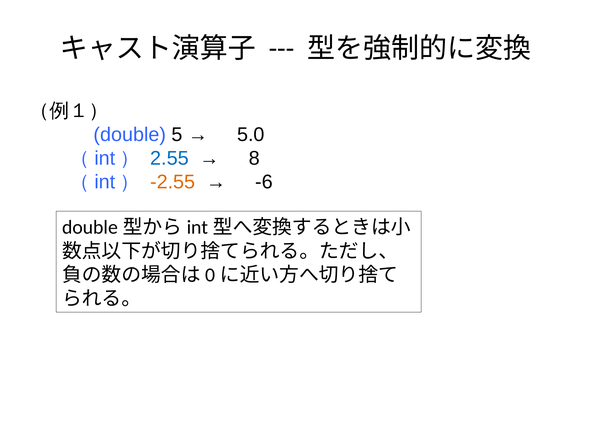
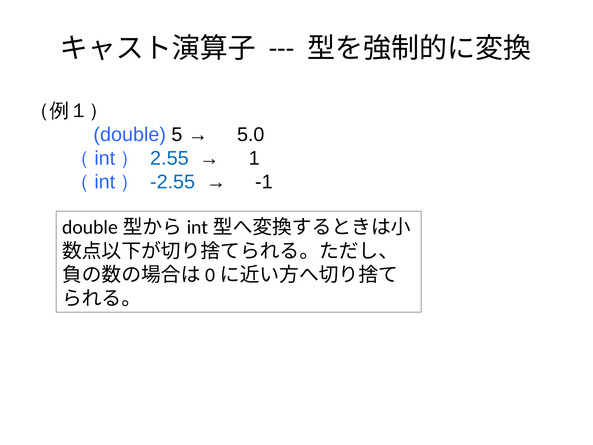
8: 8 -> 1 (254, 158)
-2.55 colour: orange -> blue (173, 182)
-6: -6 -> -1 (264, 182)
